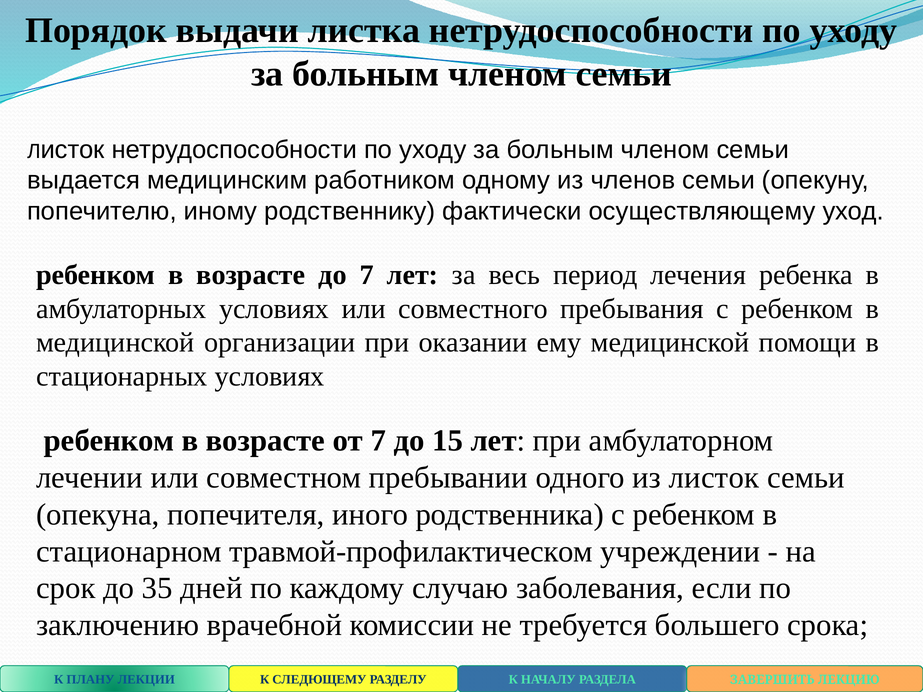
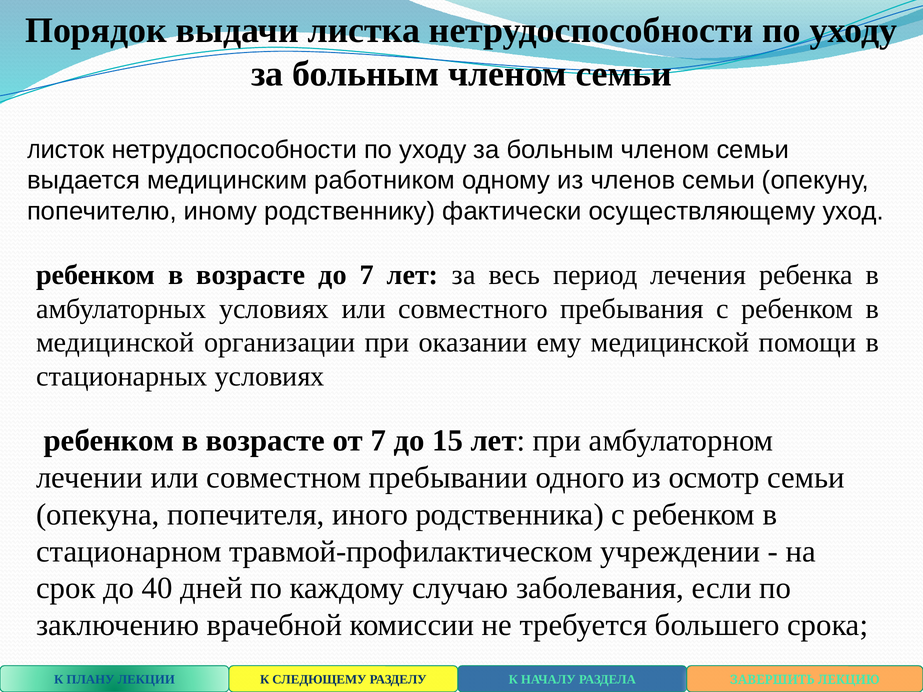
листок: листок -> осмотр (714, 478)
35: 35 -> 40 (157, 589)
